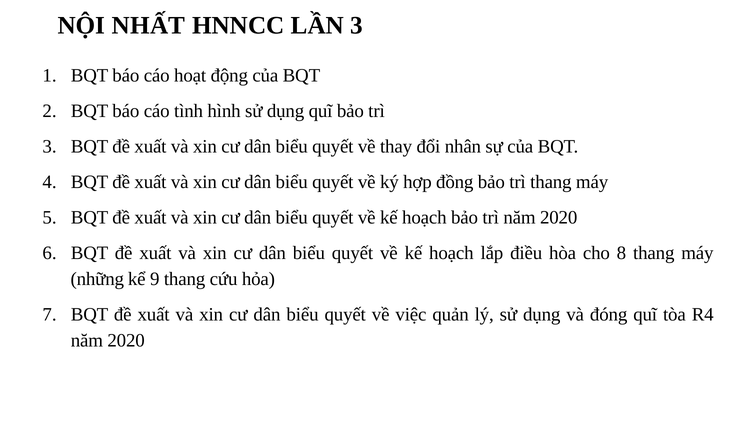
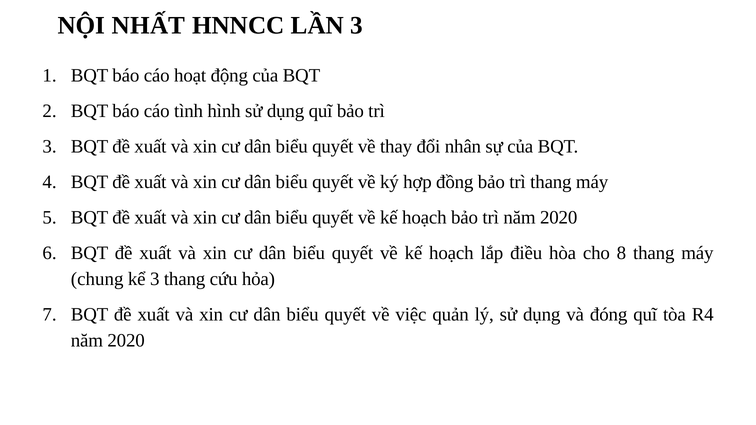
những: những -> chung (97, 279)
kể 9: 9 -> 3 (155, 279)
